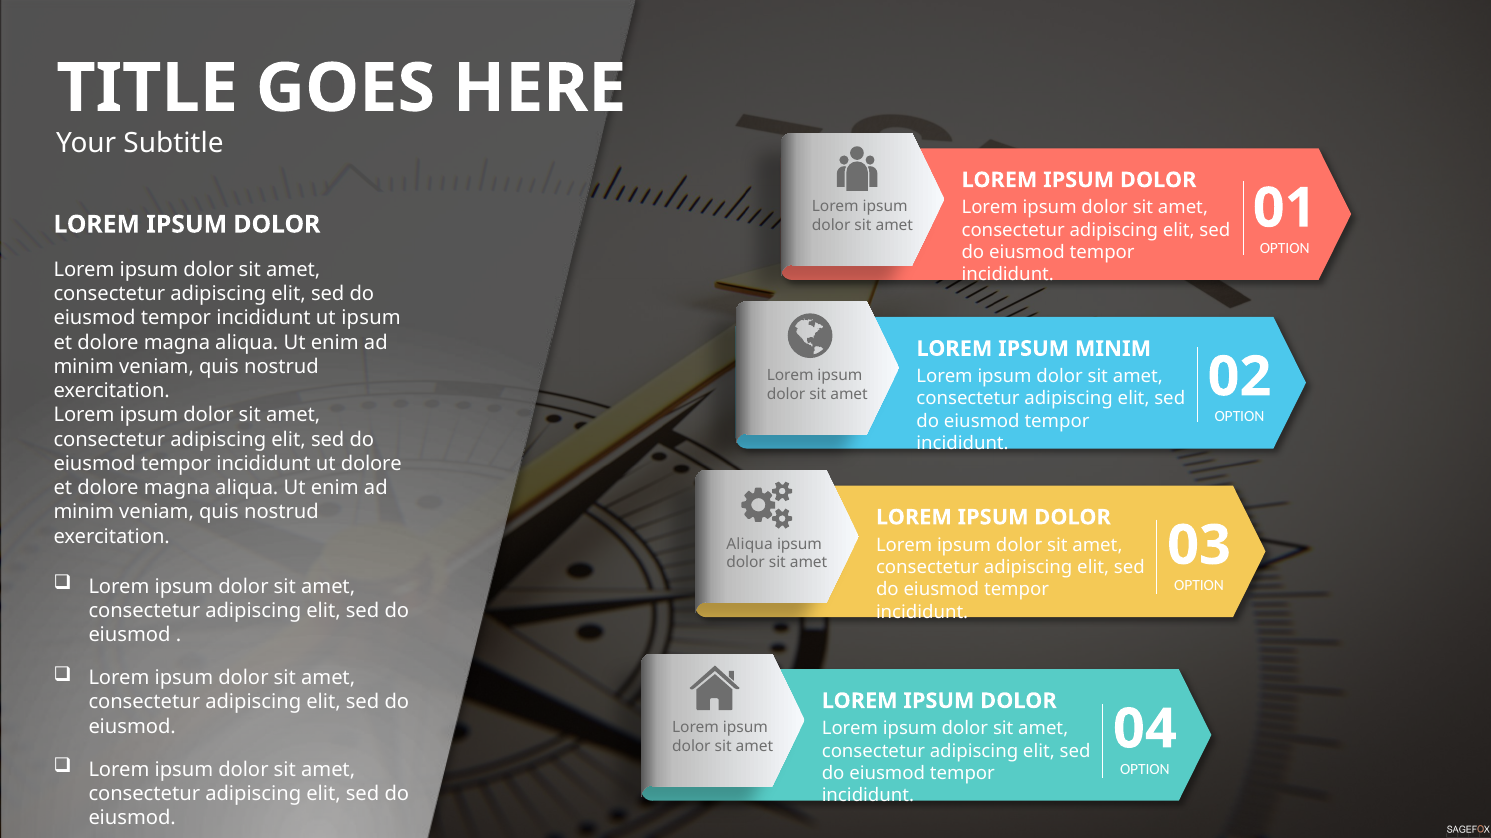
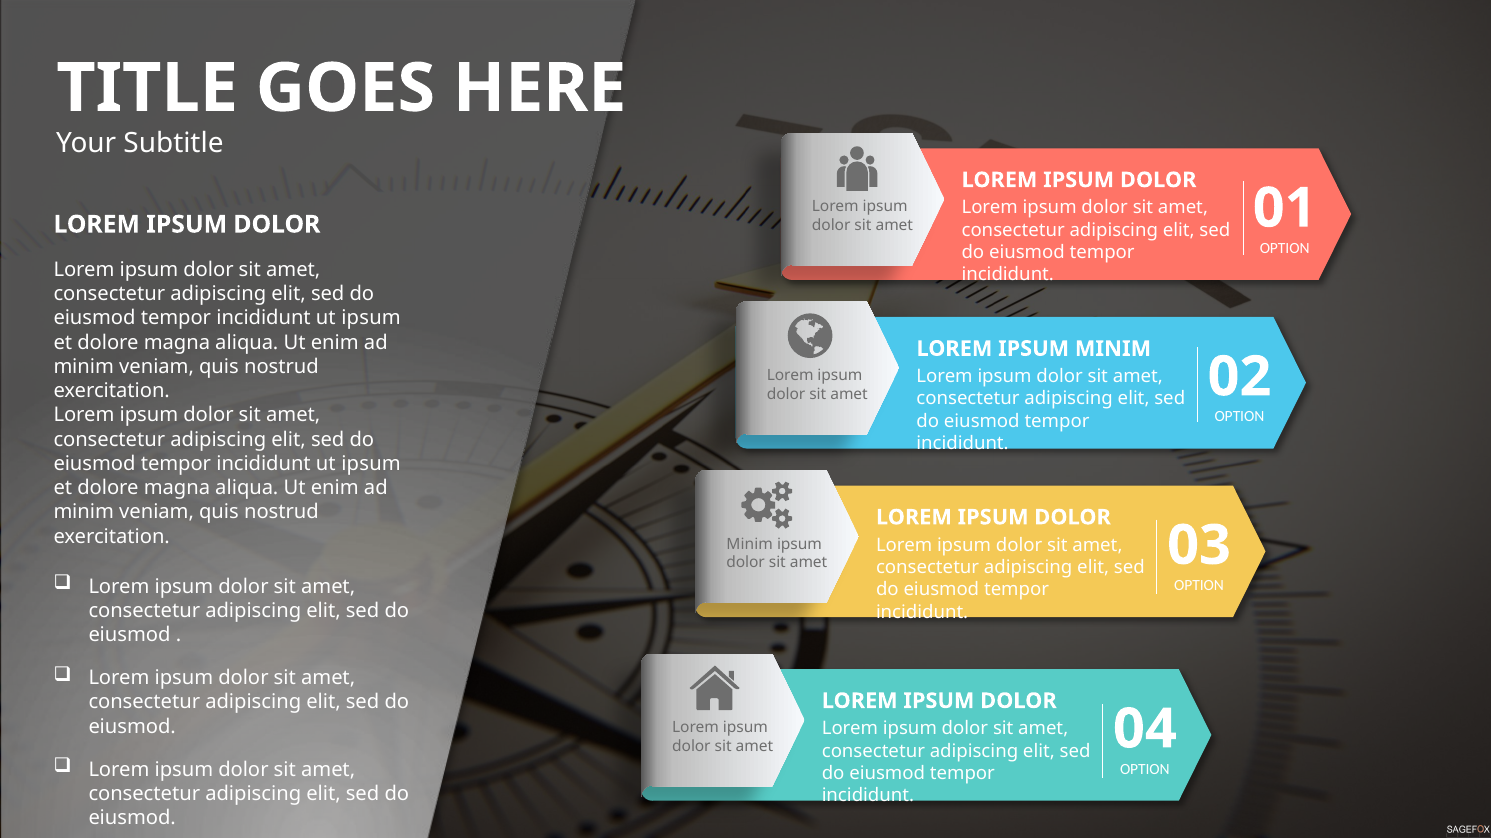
dolore: dolore -> ipsum (371, 464)
Aliqua: Aliqua -> Minim (750, 545)
